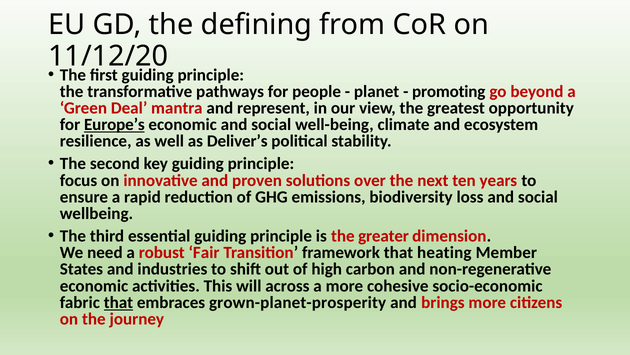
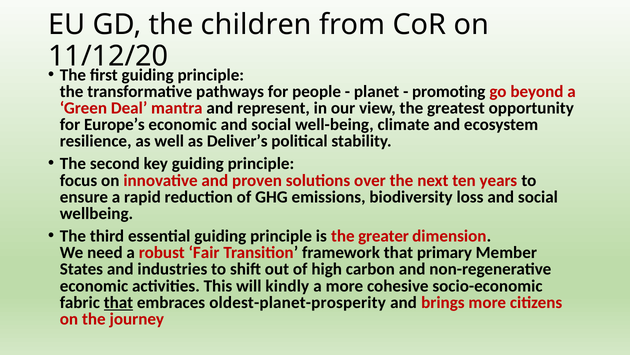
defining: defining -> children (256, 25)
Europe’s underline: present -> none (114, 124)
heating: heating -> primary (444, 252)
across: across -> kindly (287, 285)
grown-planet-prosperity: grown-planet-prosperity -> oldest-planet-prosperity (298, 302)
